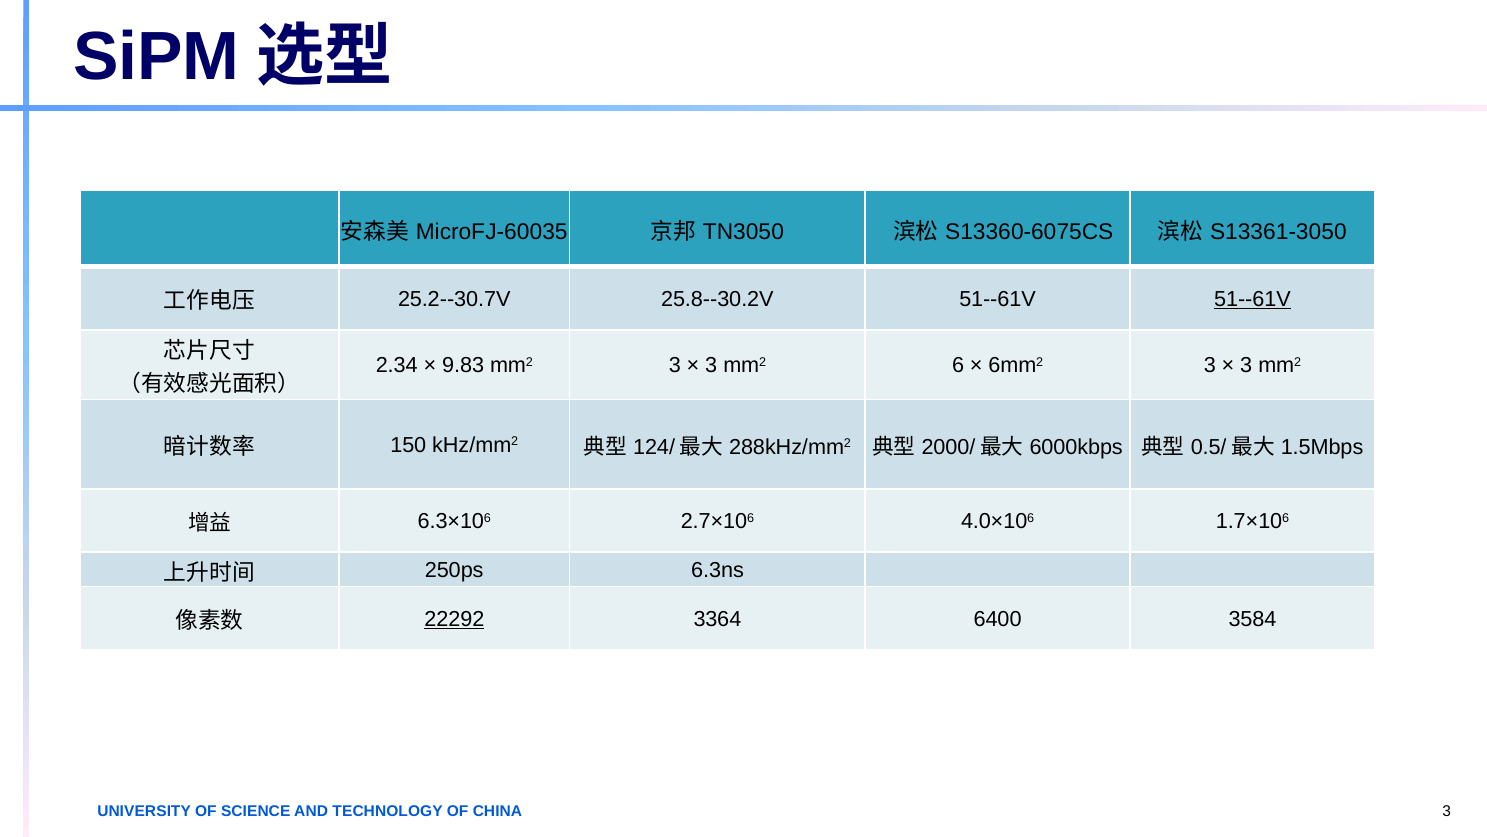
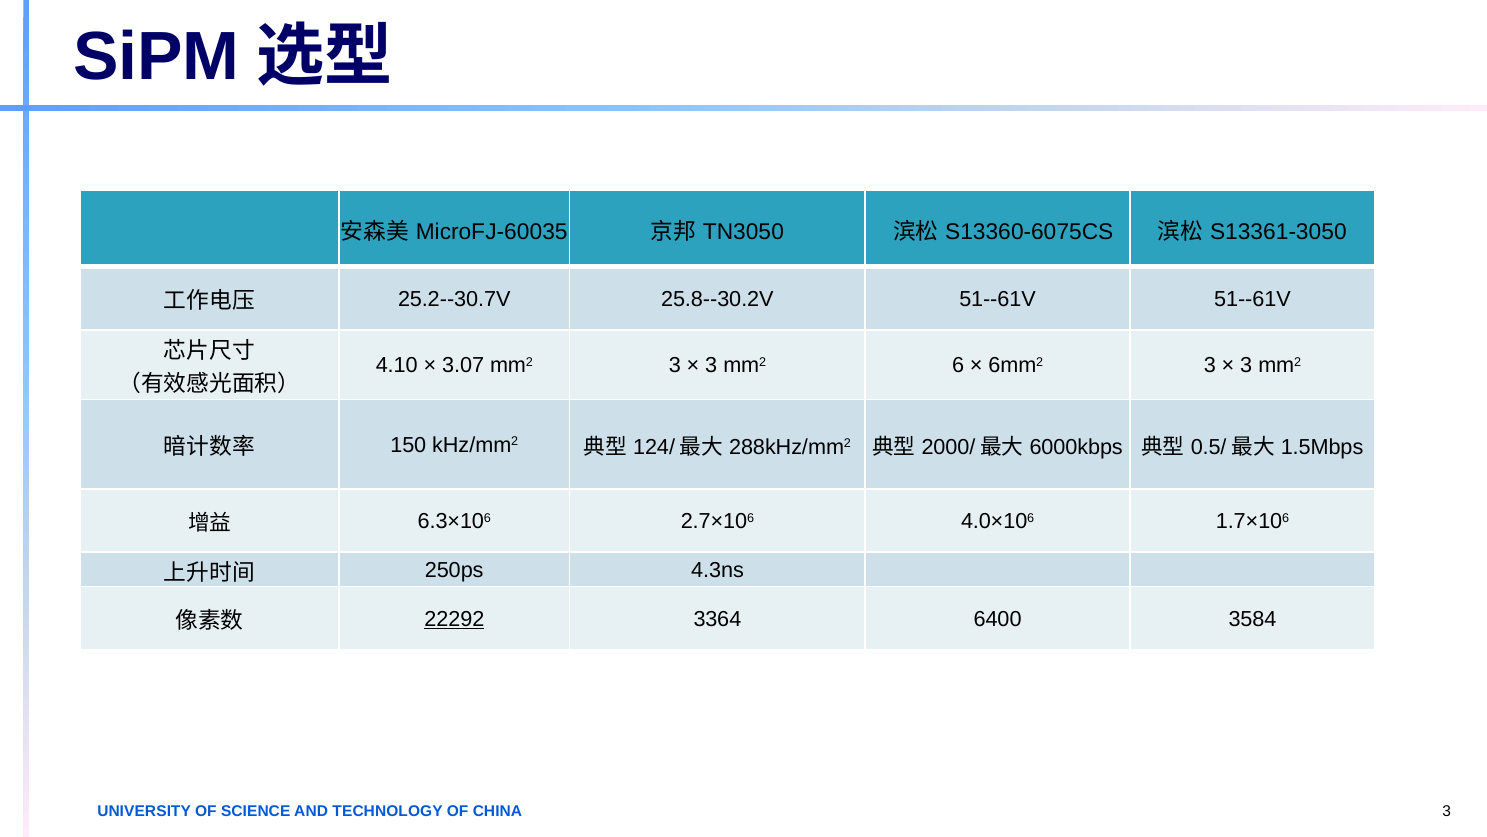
51--61V underline: present -> none (1252, 299)
2.34: 2.34 -> 4.10 (397, 365)
9.83: 9.83 -> 3.07 (463, 365)
6.3ns: 6.3ns -> 4.3ns (718, 570)
